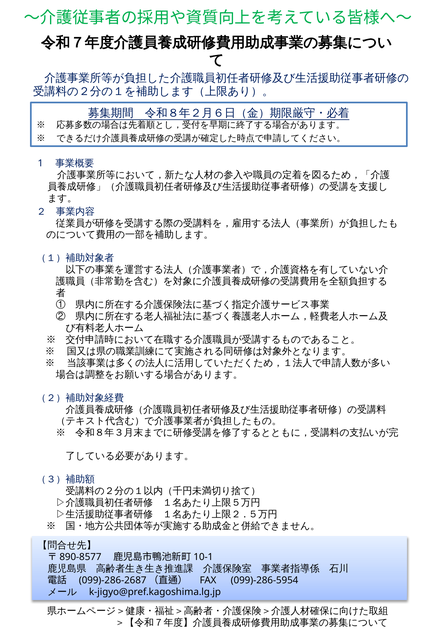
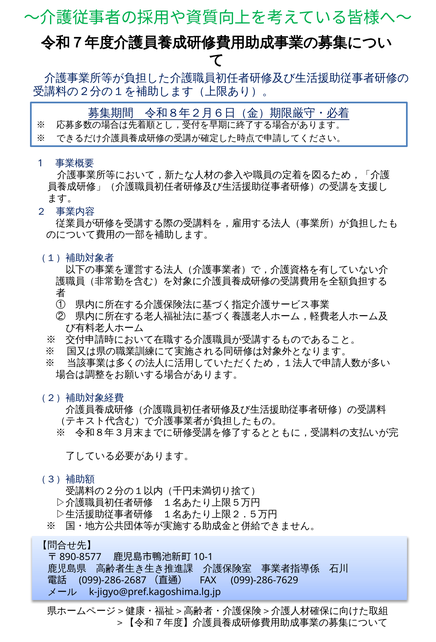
099)-286-5954: 099)-286-5954 -> 099)-286-7629 (264, 581)
